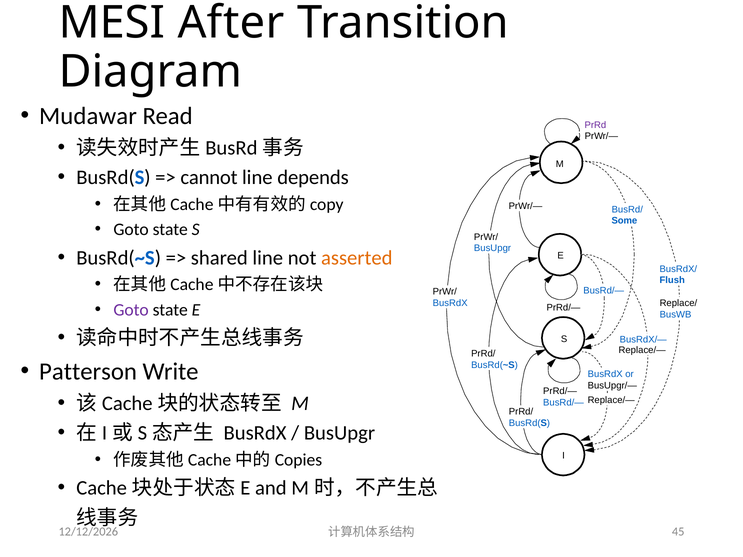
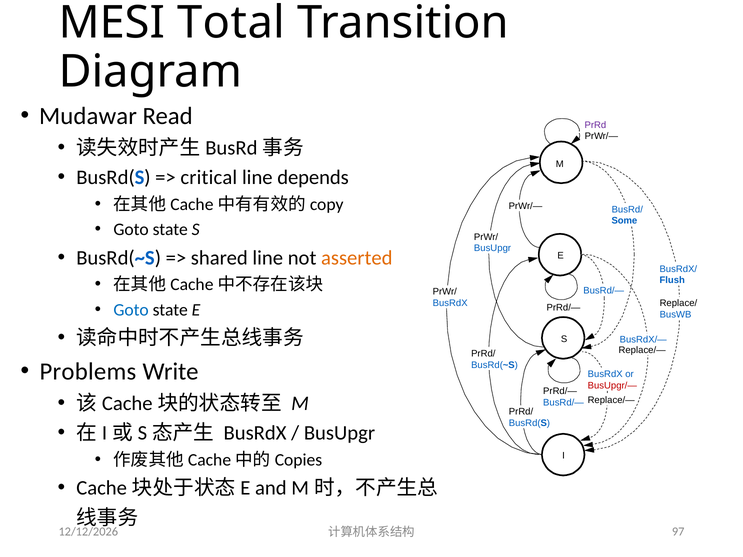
After: After -> Total (231, 23)
cannot: cannot -> critical (209, 178)
Goto colour: purple -> blue (131, 310)
Patterson: Patterson -> Problems (88, 372)
BusUpgr/— colour: black -> red (612, 386)
45: 45 -> 97 (678, 532)
